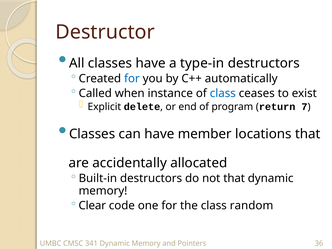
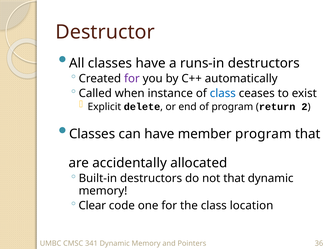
type-in: type-in -> runs-in (202, 63)
for colour: blue -> purple (132, 79)
7: 7 -> 2 (304, 107)
member locations: locations -> program (263, 134)
random: random -> location (252, 206)
